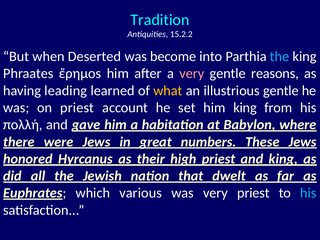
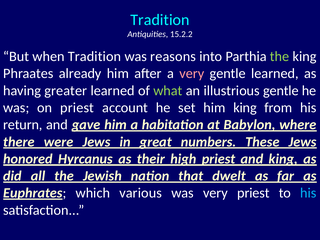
when Deserted: Deserted -> Tradition (94, 56)
become: become -> reasons (173, 56)
the colour: light blue -> light green (280, 56)
ἔρημοs: ἔρημοs -> already (80, 74)
gentle reasons: reasons -> learned (275, 74)
leading: leading -> greater (66, 91)
what colour: yellow -> light green (168, 91)
πολλή: πολλή -> return (23, 125)
